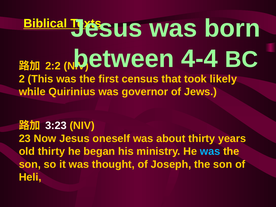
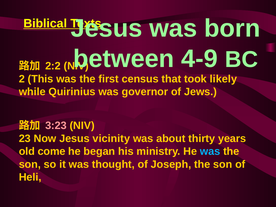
4-4: 4-4 -> 4-9 (199, 59)
3:23 colour: white -> pink (56, 126)
oneself: oneself -> vicinity (111, 138)
old thirty: thirty -> come (52, 151)
